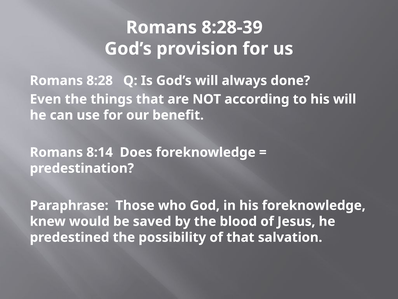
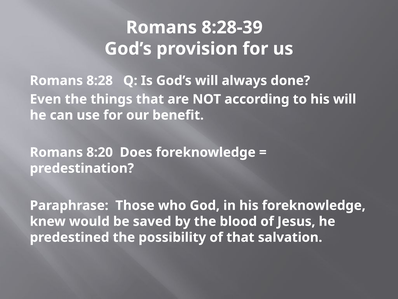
8:14: 8:14 -> 8:20 (100, 152)
